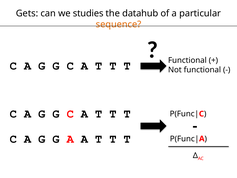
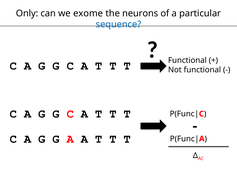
Gets: Gets -> Only (27, 13)
studies: studies -> exome (88, 13)
datahub: datahub -> neurons (140, 13)
sequence colour: orange -> blue (118, 24)
